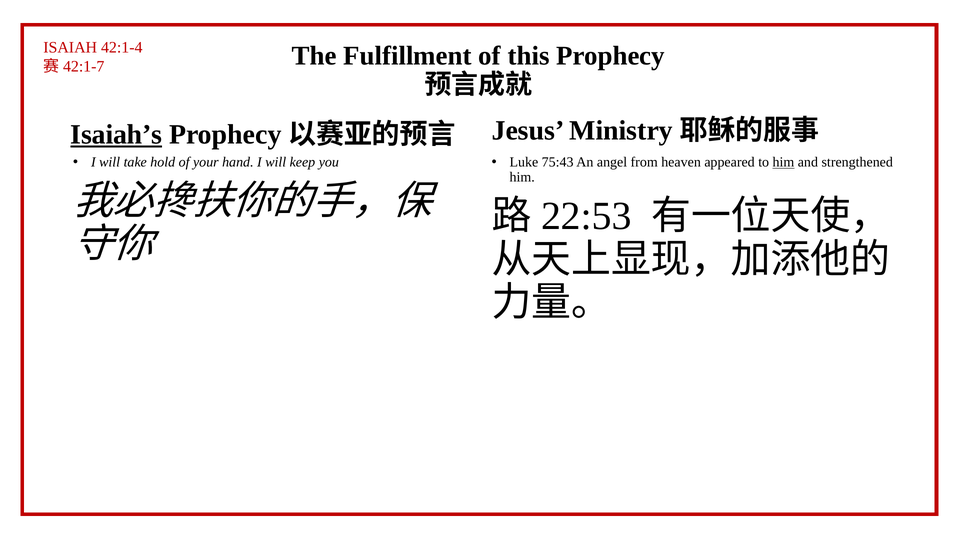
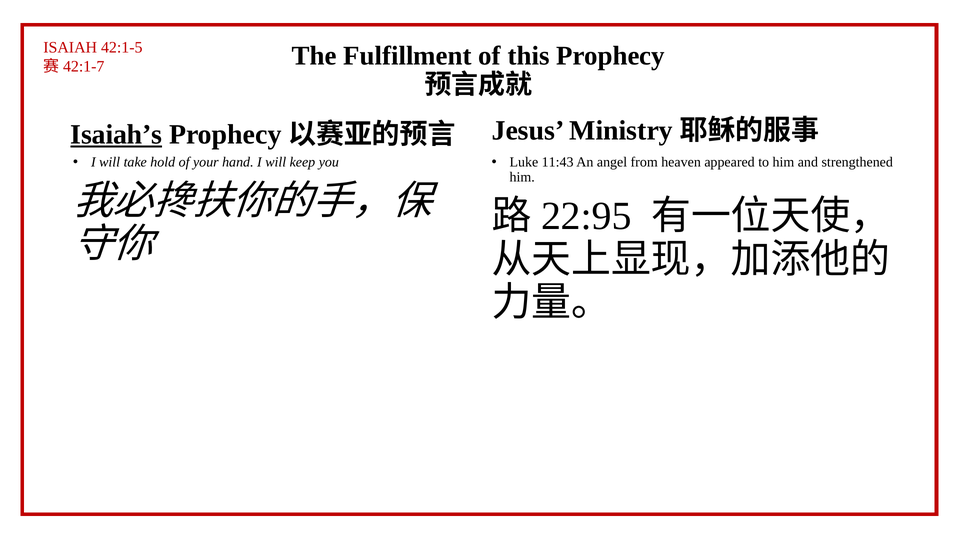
42:1-4: 42:1-4 -> 42:1-5 (122, 47)
75:43: 75:43 -> 11:43 (558, 162)
him underline: present -> none (783, 162)
22:53: 22:53 -> 22:95 (586, 216)
